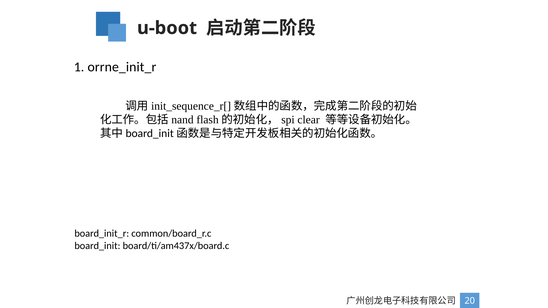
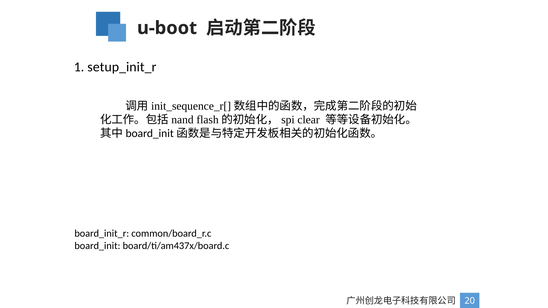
orrne_init_r: orrne_init_r -> setup_init_r (122, 67)
